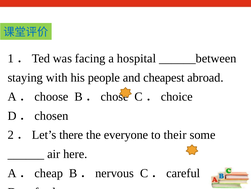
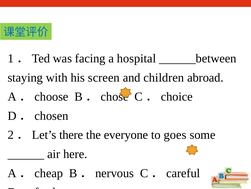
people: people -> screen (104, 77)
cheapest: cheapest -> children (164, 77)
their: their -> goes (175, 134)
